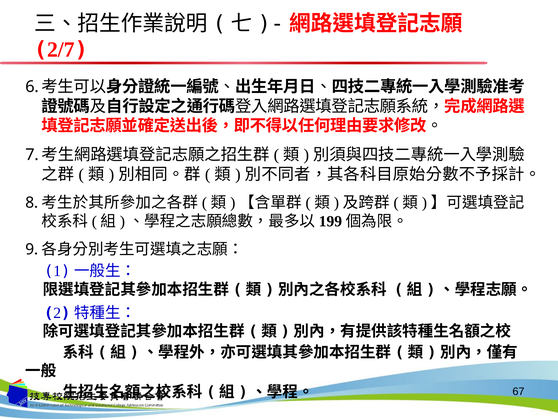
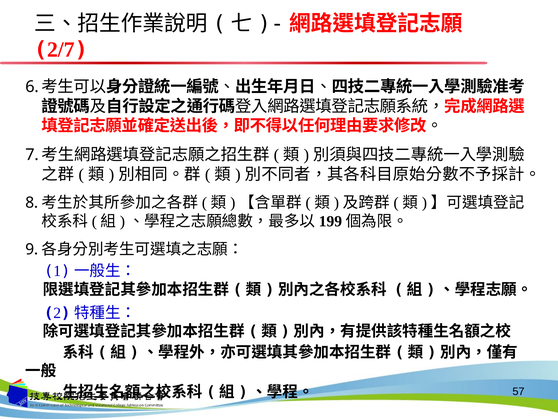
67: 67 -> 57 (518, 391)
